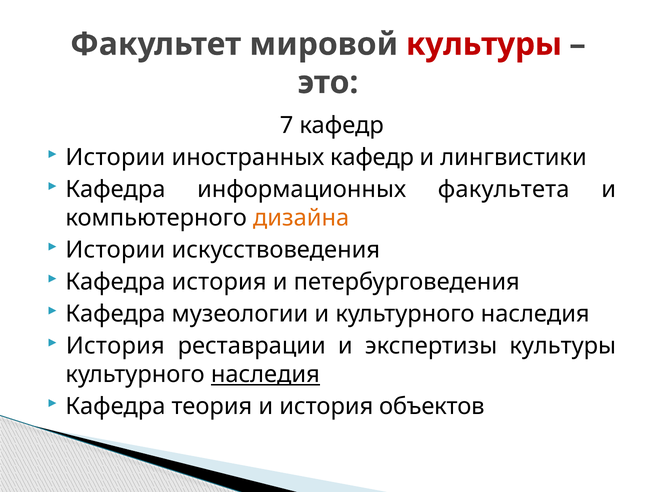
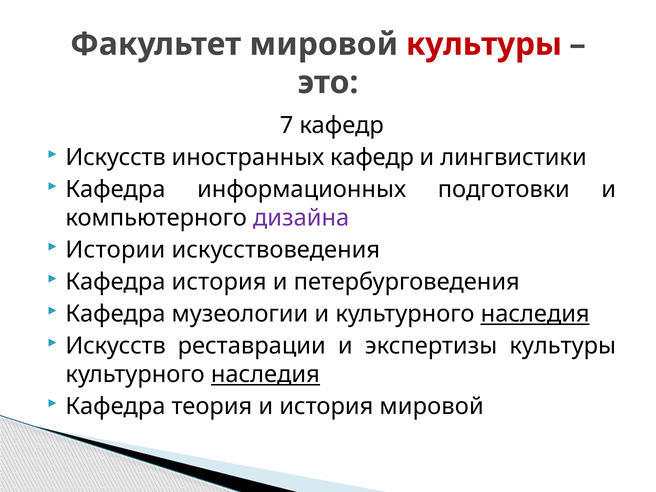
Истории: Истории -> Искусств (116, 157)
факультета: факультета -> подготовки (504, 189)
дизайна colour: orange -> purple (301, 218)
наследия underline: none -> present (535, 314)
История: История -> Искусств (116, 346)
история объектов: объектов -> мировой (432, 407)
